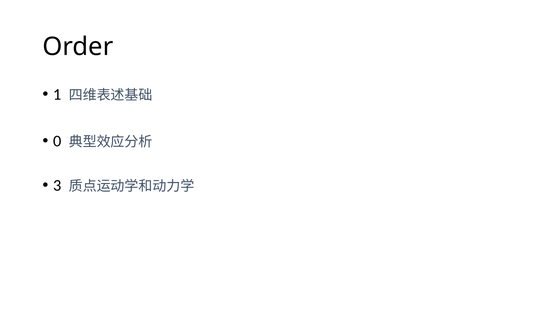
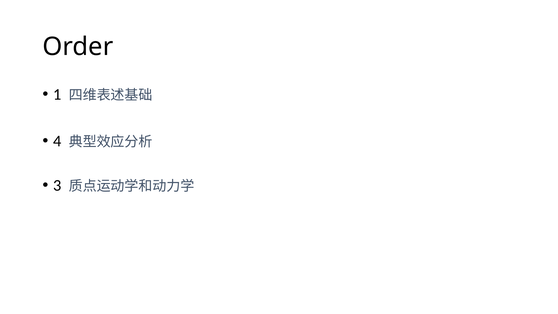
0: 0 -> 4 (57, 141)
